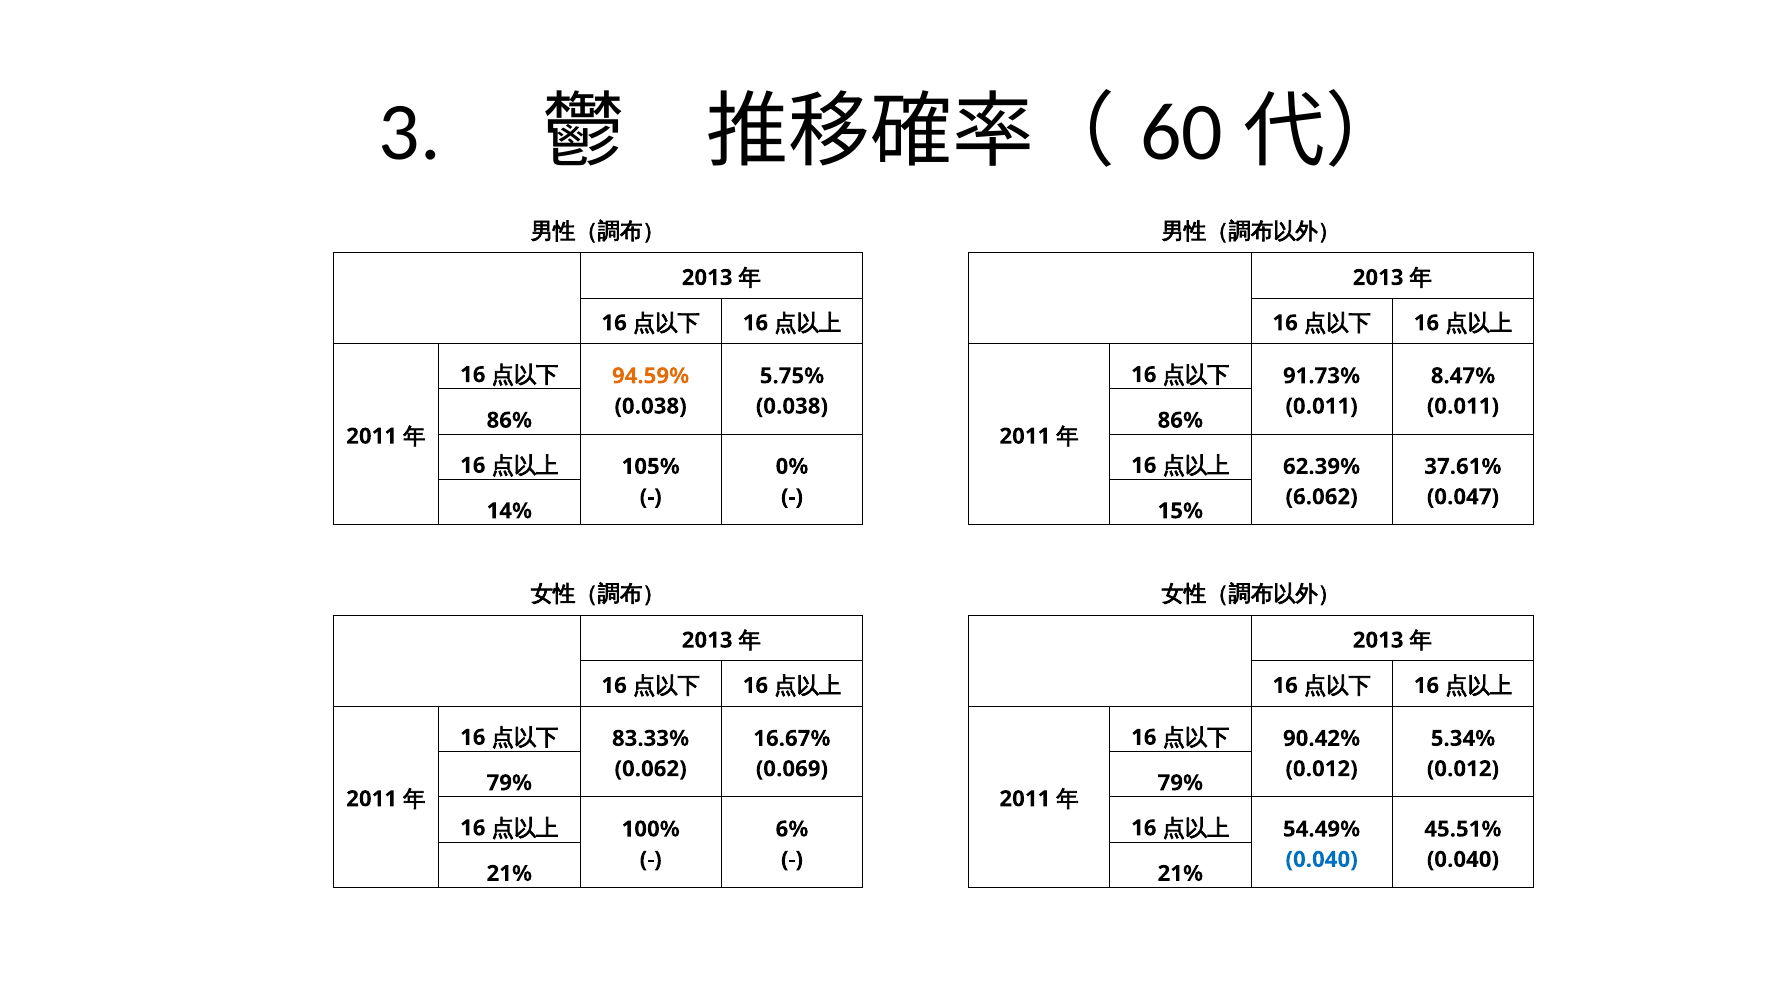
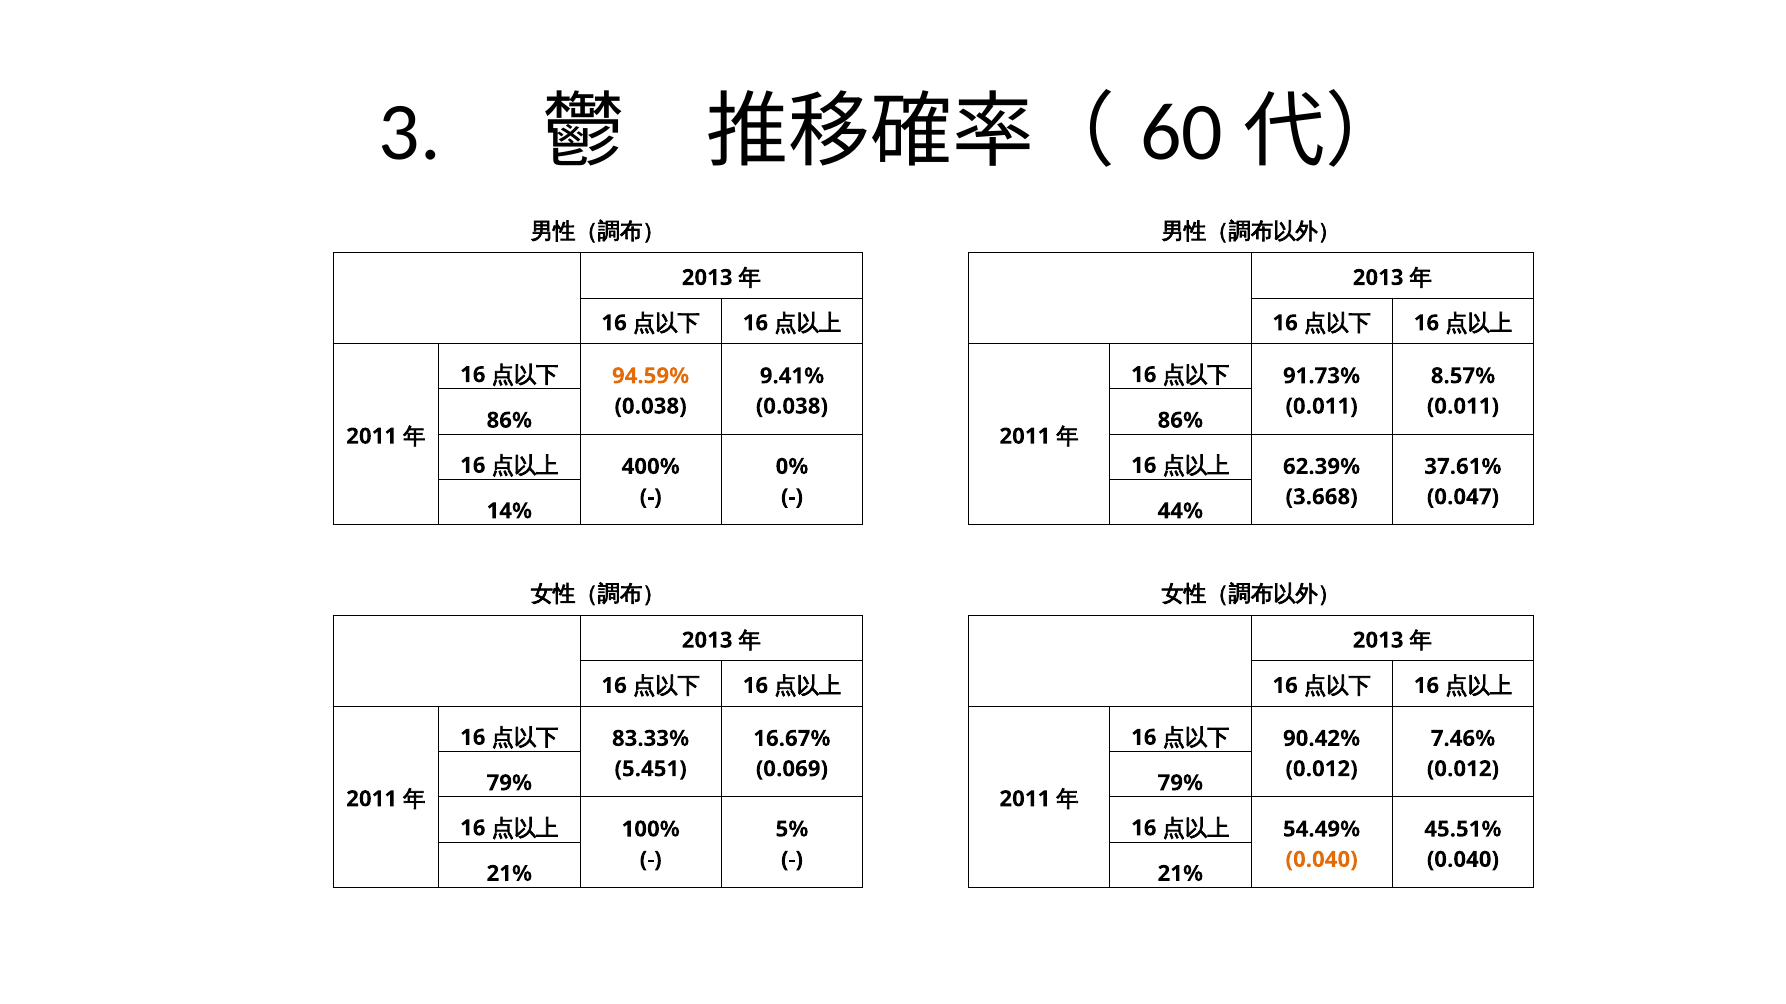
5.75%: 5.75% -> 9.41% (792, 376)
8.47%: 8.47% -> 8.57% (1463, 376)
105%: 105% -> 400% (651, 467)
6.062: 6.062 -> 3.668 (1322, 497)
15%: 15% -> 44% (1180, 511)
5.34%: 5.34% -> 7.46% (1463, 739)
0.062: 0.062 -> 5.451 (651, 769)
6%: 6% -> 5% (792, 830)
0.040 colour: blue -> orange (1322, 860)
